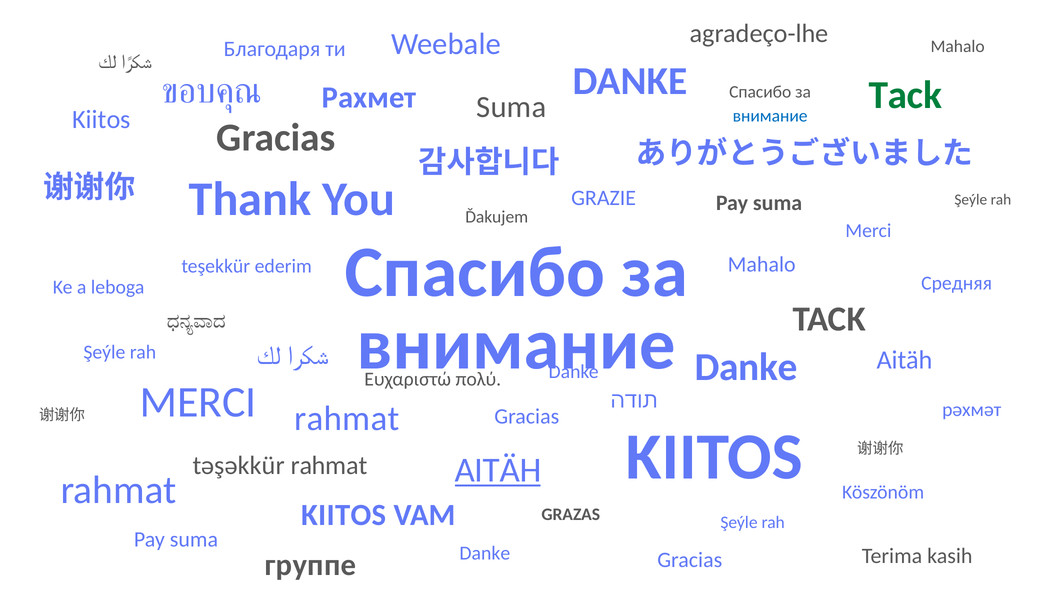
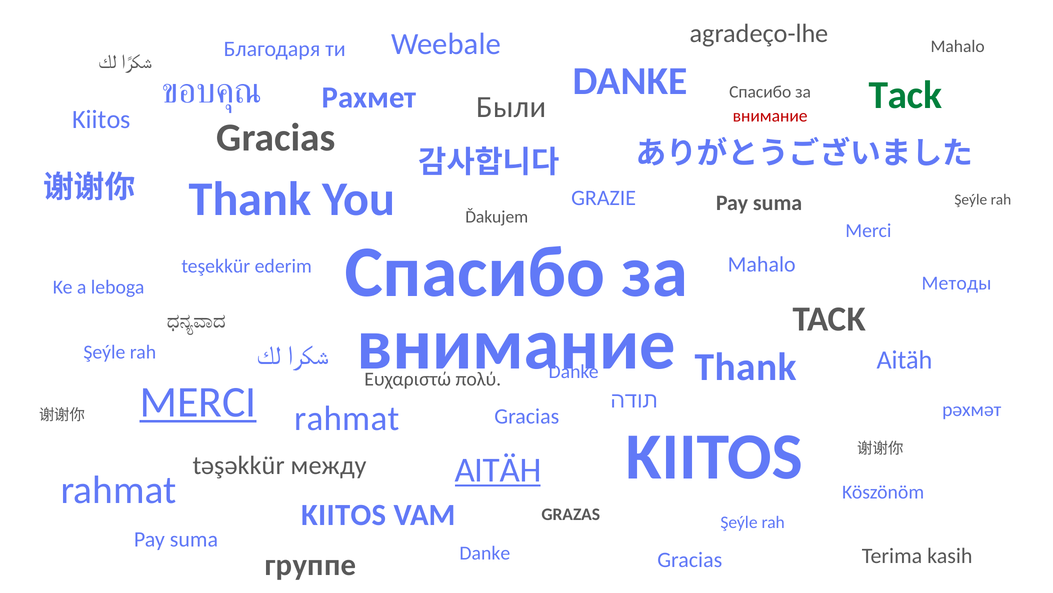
Suma: Suma -> Были (511, 107)
внимание colour: blue -> red (770, 116)
Средняя: Средняя -> Методы (956, 283)
Danke: Danke -> Thank (746, 367)
MERCI underline: none -> present (198, 402)
təşəkkür rahmat: rahmat -> между (329, 465)
